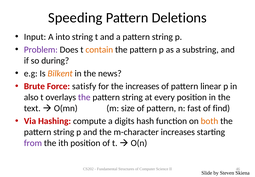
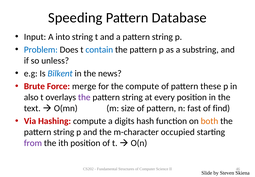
Deletions: Deletions -> Database (179, 18)
Problem colour: purple -> blue (41, 50)
contain colour: orange -> blue (99, 50)
during: during -> unless (55, 60)
Bilkent colour: orange -> blue (60, 73)
satisfy: satisfy -> merge (84, 86)
the increases: increases -> compute (142, 86)
linear: linear -> these (211, 86)
m-character increases: increases -> occupied (178, 132)
